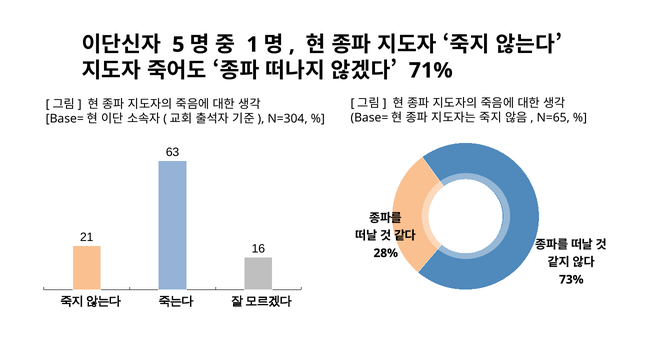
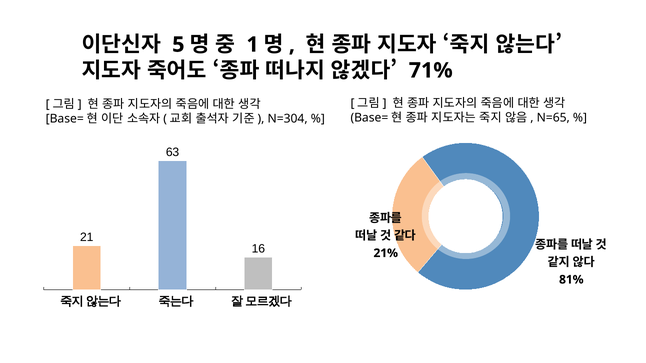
28%: 28% -> 21% (386, 253)
73%: 73% -> 81% (571, 280)
